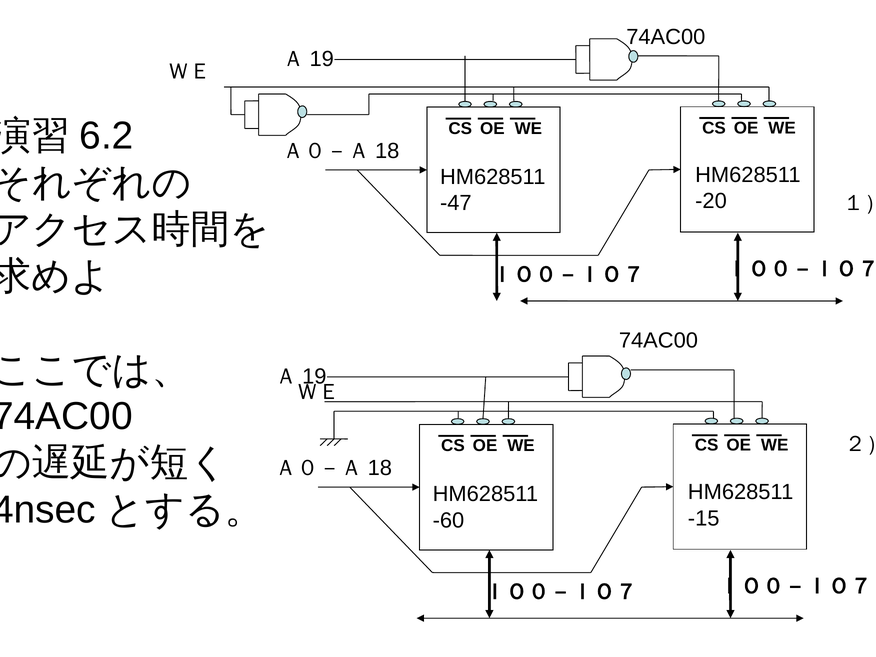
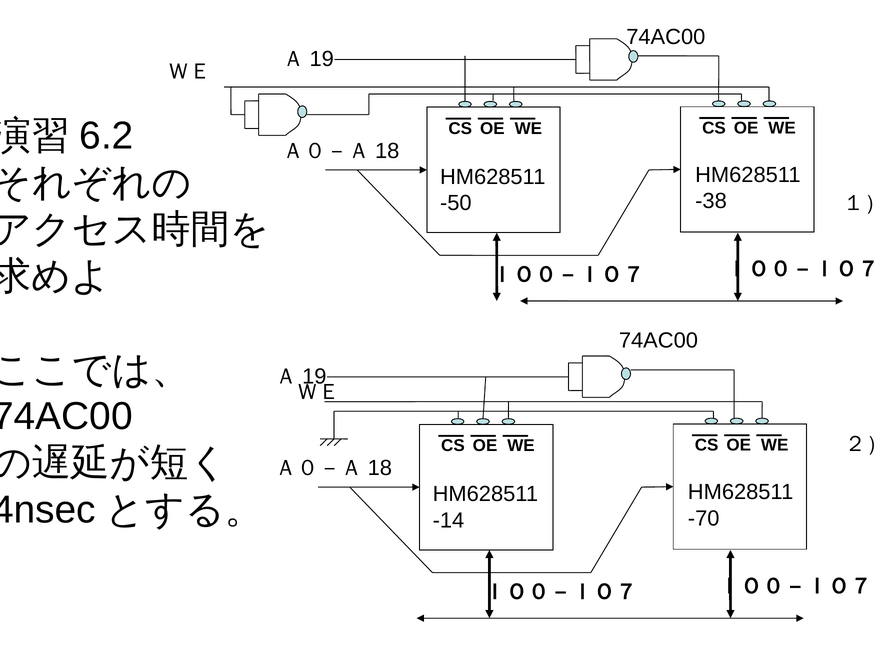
-20: -20 -> -38 (711, 201)
-47: -47 -> -50 (456, 203)
-15: -15 -> -70 (704, 519)
-60: -60 -> -14 (448, 520)
